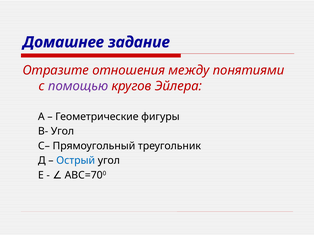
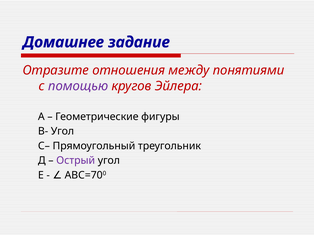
Острый colour: blue -> purple (76, 161)
